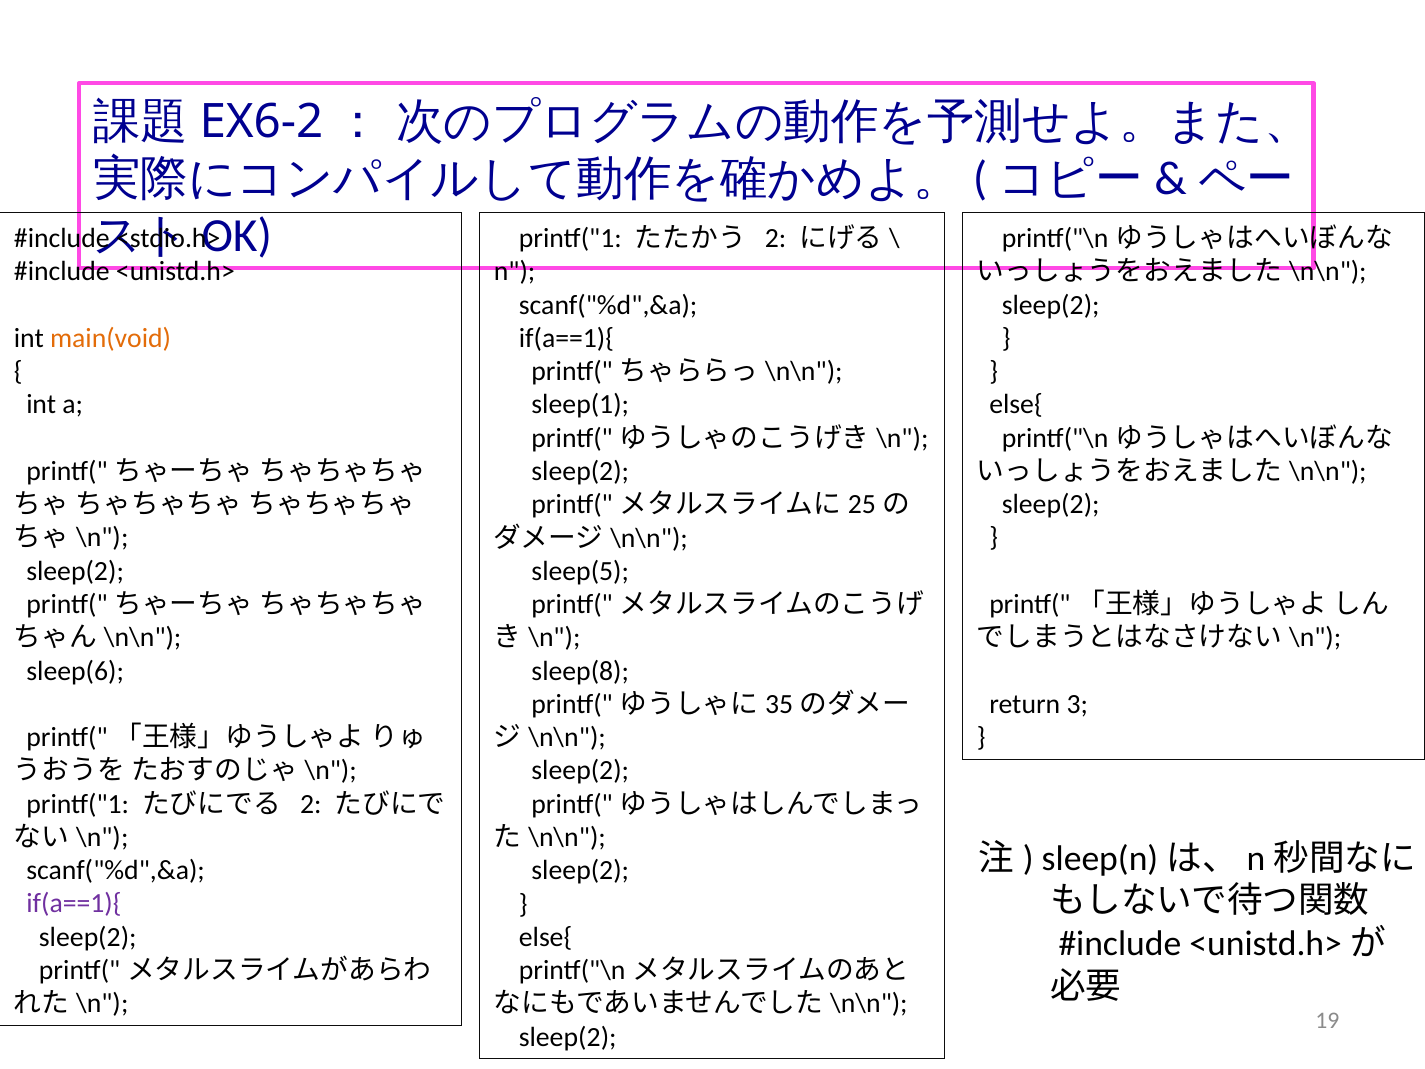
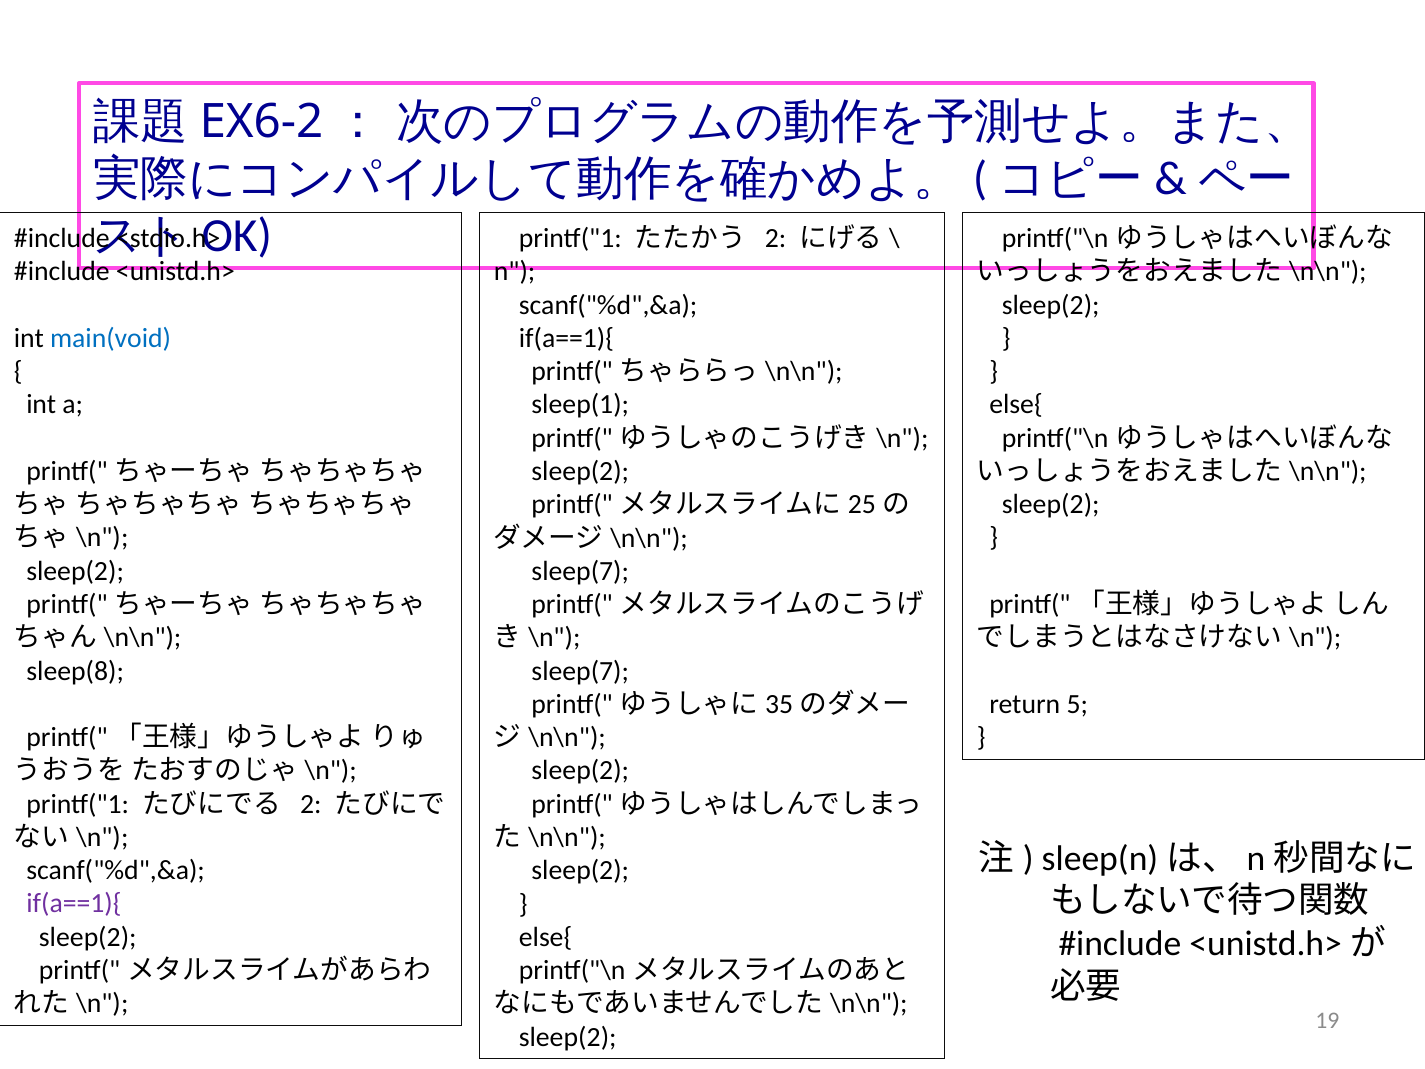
main(void colour: orange -> blue (111, 338)
sleep(5: sleep(5 -> sleep(7 (580, 571)
sleep(6: sleep(6 -> sleep(8 (75, 671)
sleep(8: sleep(8 -> sleep(7 (580, 671)
3: 3 -> 5 (1077, 704)
